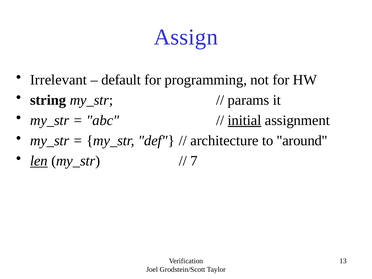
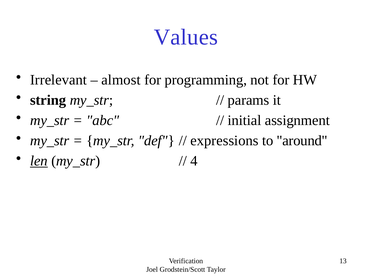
Assign: Assign -> Values (186, 37)
default: default -> almost (121, 80)
initial underline: present -> none (244, 120)
architecture: architecture -> expressions (224, 141)
7: 7 -> 4 (194, 161)
